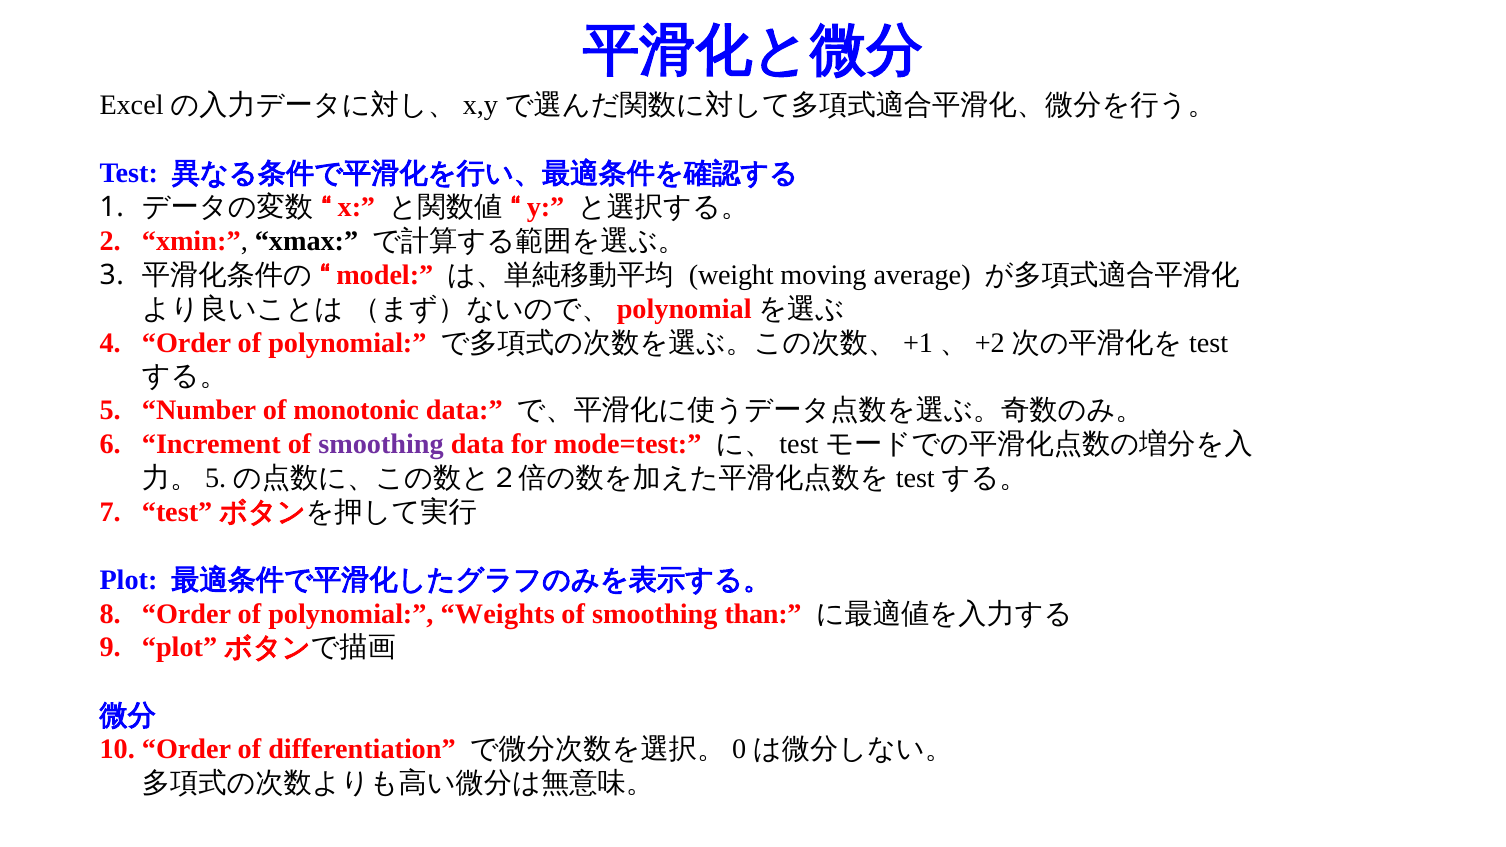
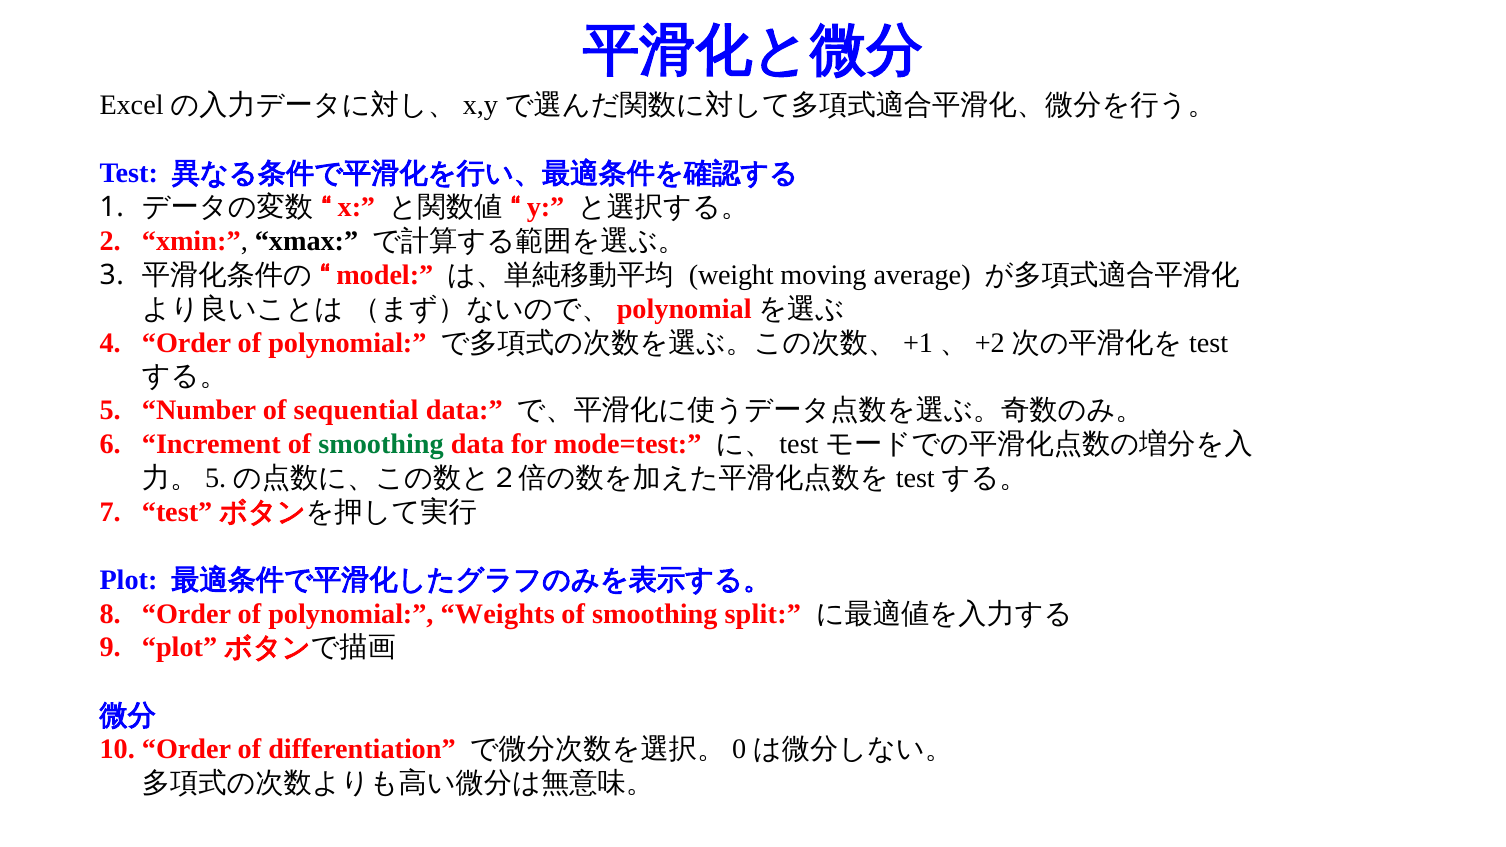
monotonic: monotonic -> sequential (356, 411)
smoothing colour: purple -> green (381, 444)
than: than -> split (763, 614)
